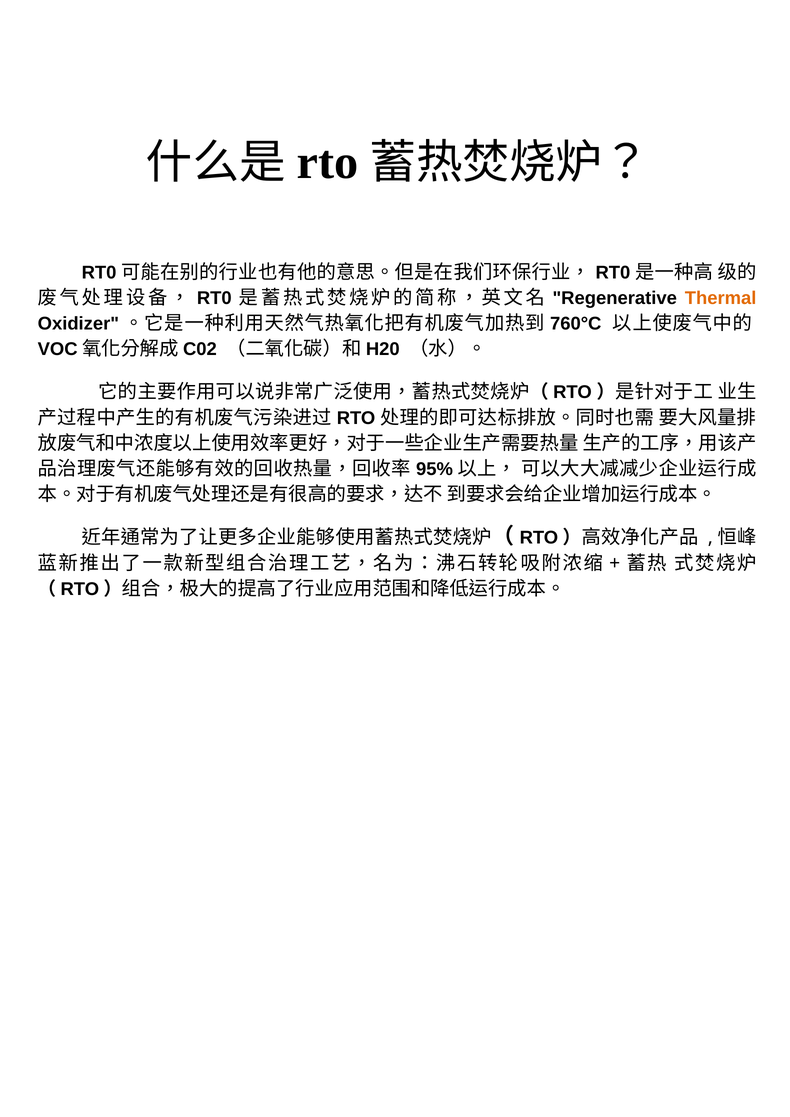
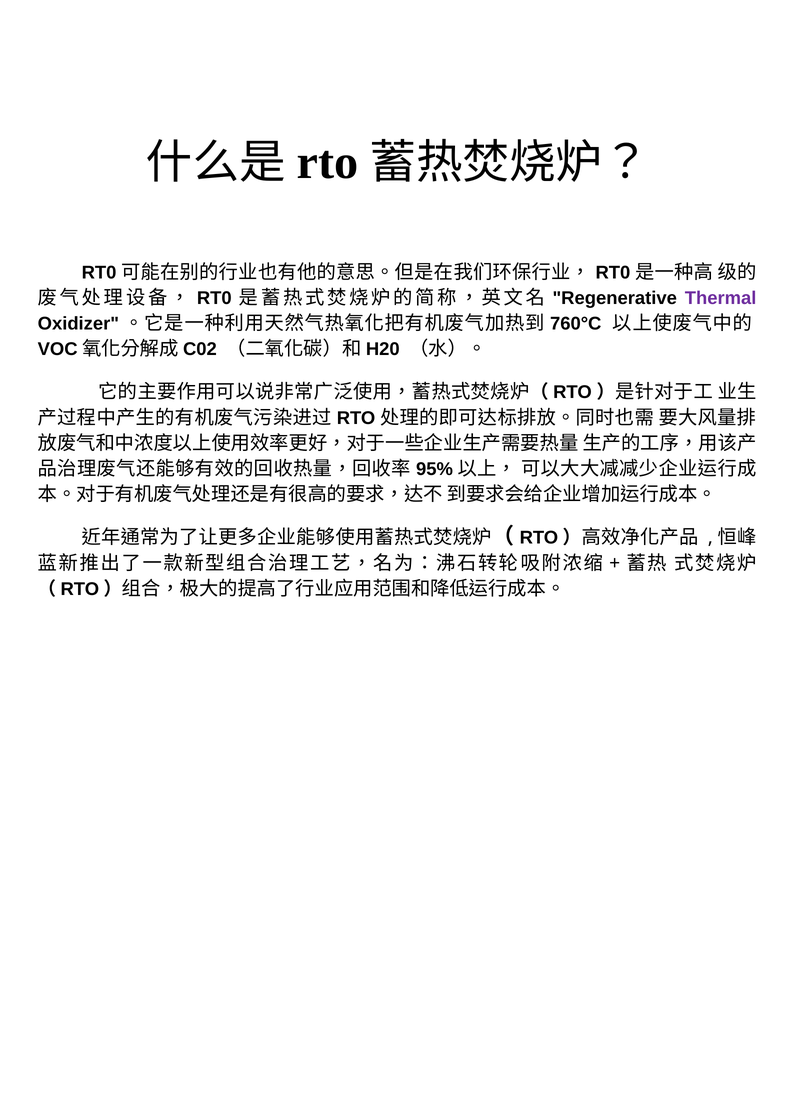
Thermal colour: orange -> purple (721, 298)
